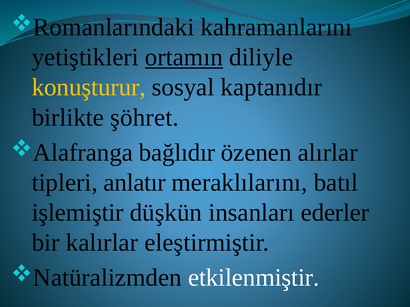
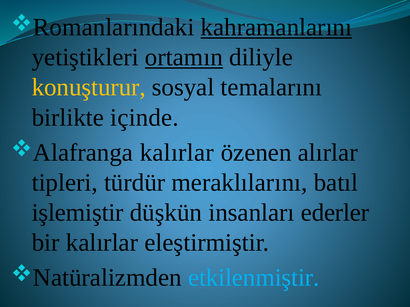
kahramanlarını underline: none -> present (276, 27)
kaptanıdır: kaptanıdır -> temalarını (271, 88)
şöhret: şöhret -> içinde (145, 118)
bağlıdır: bağlıdır -> kalırlar (177, 153)
anlatır: anlatır -> türdür (135, 183)
etkilenmiştir colour: white -> light blue (254, 278)
